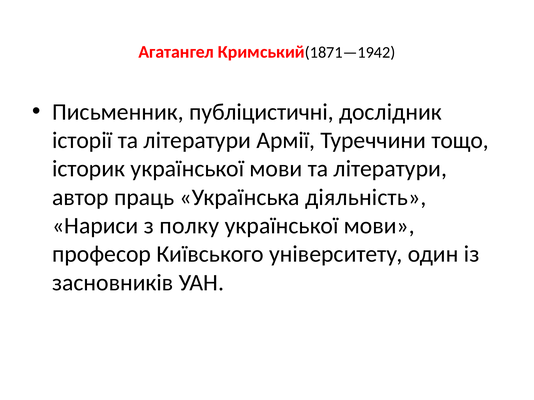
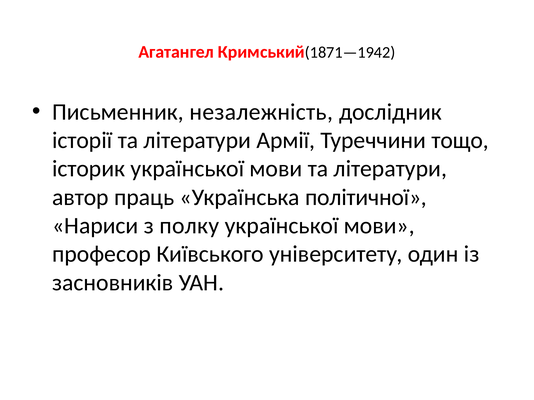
публіцистичні: публіцистичні -> незалежність (261, 112)
діяльність: діяльність -> політичної (366, 197)
